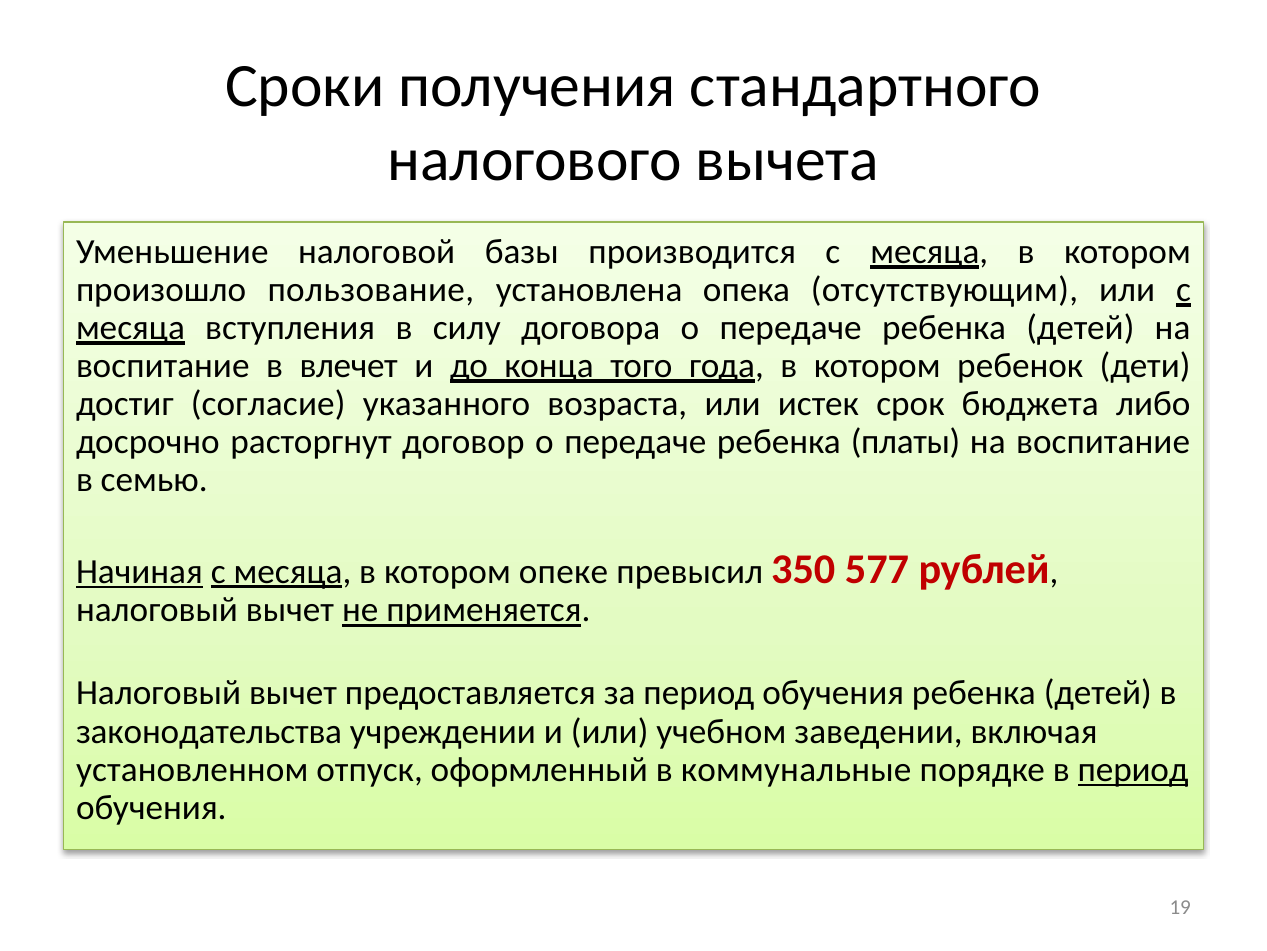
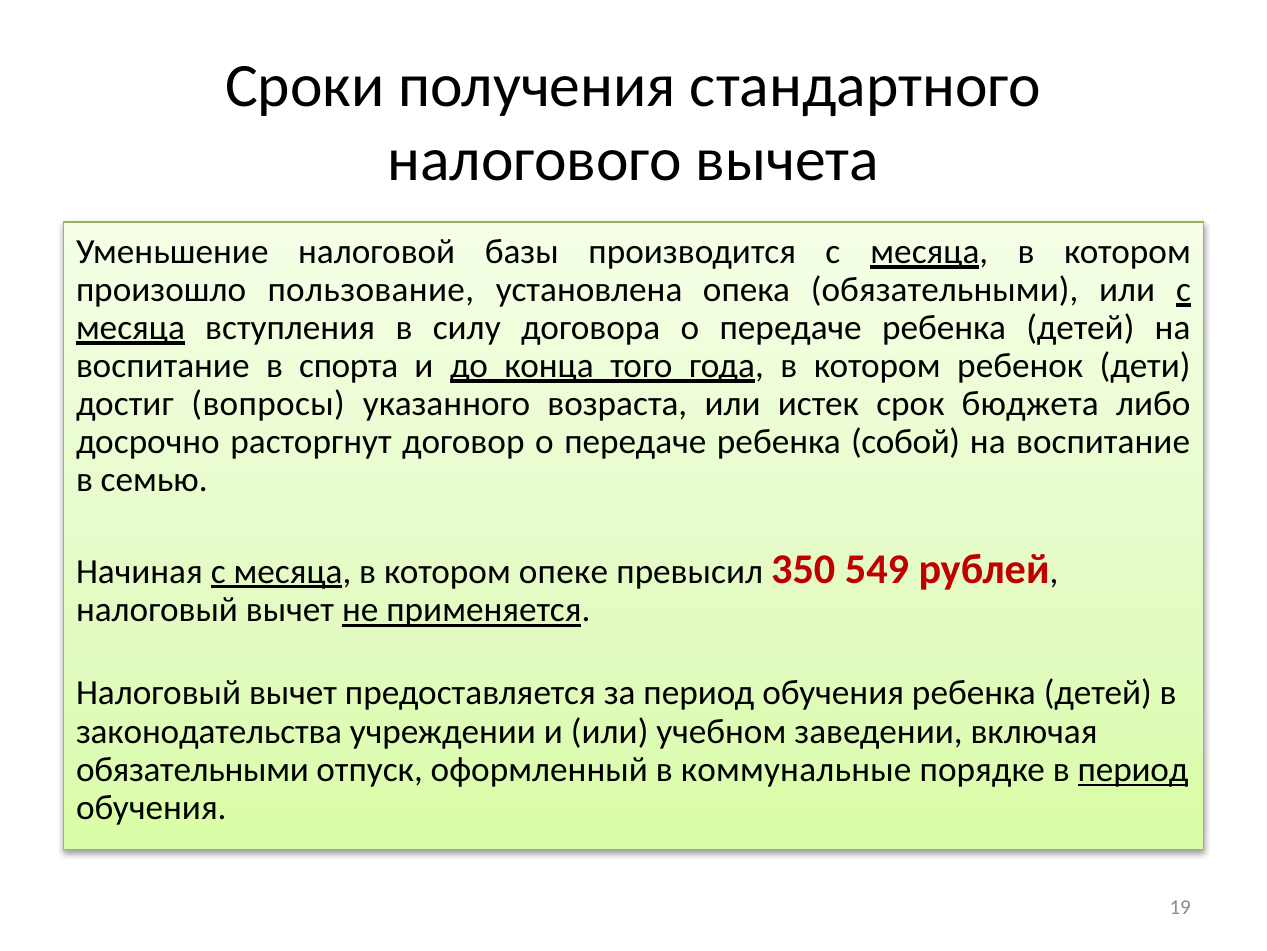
опека отсутствующим: отсутствующим -> обязательными (945, 290)
влечет: влечет -> спорта (349, 366)
согласие: согласие -> вопросы (268, 404)
платы: платы -> собой (906, 442)
Начиная underline: present -> none (139, 571)
577: 577 -> 549 (877, 569)
установленном: установленном -> обязательными (192, 769)
